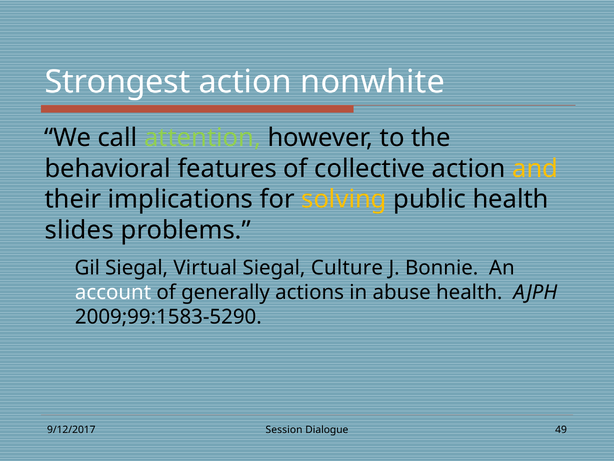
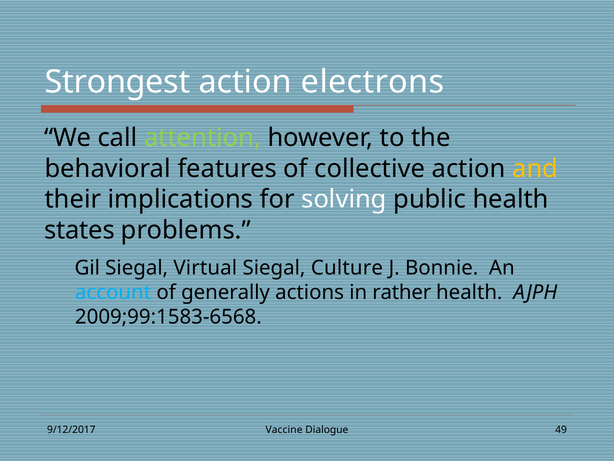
nonwhite: nonwhite -> electrons (373, 82)
solving colour: yellow -> white (344, 199)
slides: slides -> states (80, 230)
account colour: white -> light blue (113, 292)
abuse: abuse -> rather (402, 292)
2009;99:1583-5290: 2009;99:1583-5290 -> 2009;99:1583-6568 (168, 317)
Session: Session -> Vaccine (284, 429)
